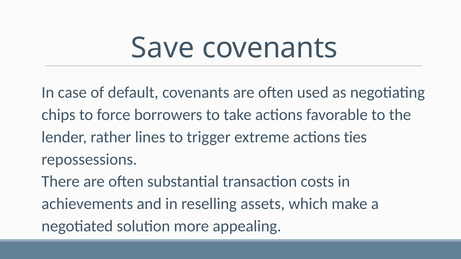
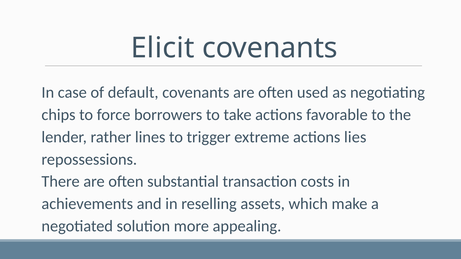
Save: Save -> Elicit (163, 48)
ties: ties -> lies (355, 137)
